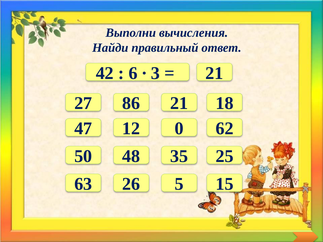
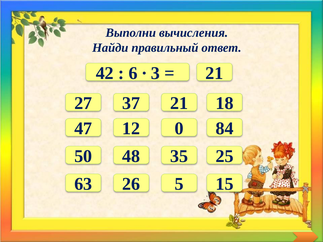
86: 86 -> 37 (131, 103)
62: 62 -> 84 (225, 129)
